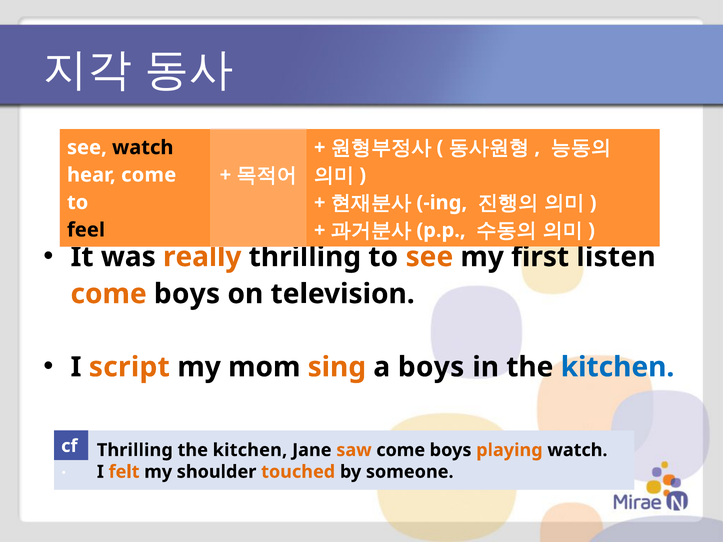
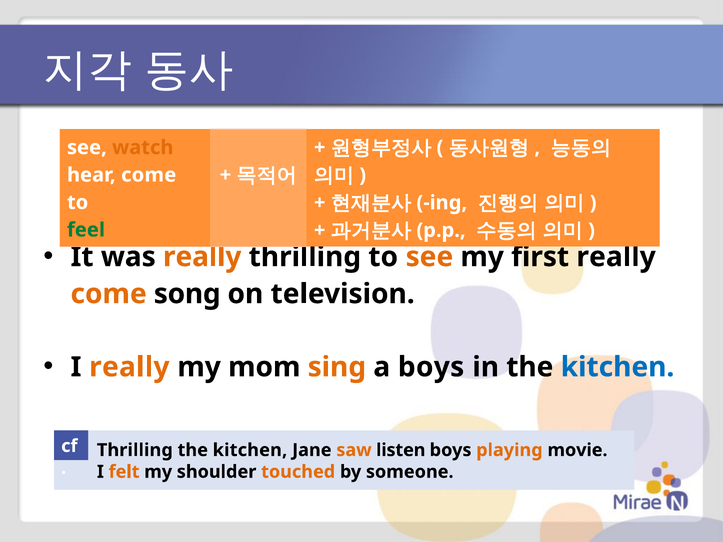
watch colour: black -> orange (143, 148)
feel colour: black -> green (86, 230)
first listen: listen -> really (616, 257)
boys: boys -> song (187, 294)
I script: script -> really (129, 367)
saw come: come -> listen (401, 450)
playing watch: watch -> movie (577, 450)
